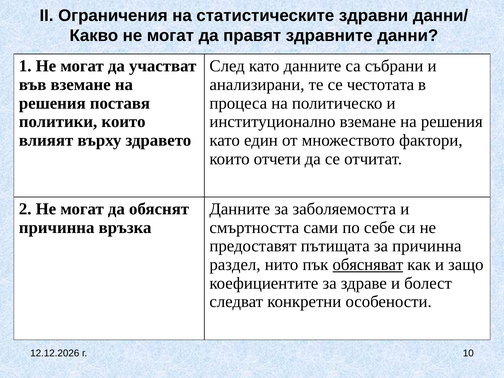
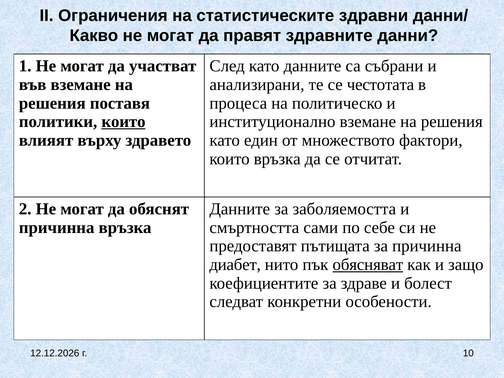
които underline: none -> present (123, 122)
които отчети: отчети -> връзка (277, 159)
раздел: раздел -> диабет (235, 265)
